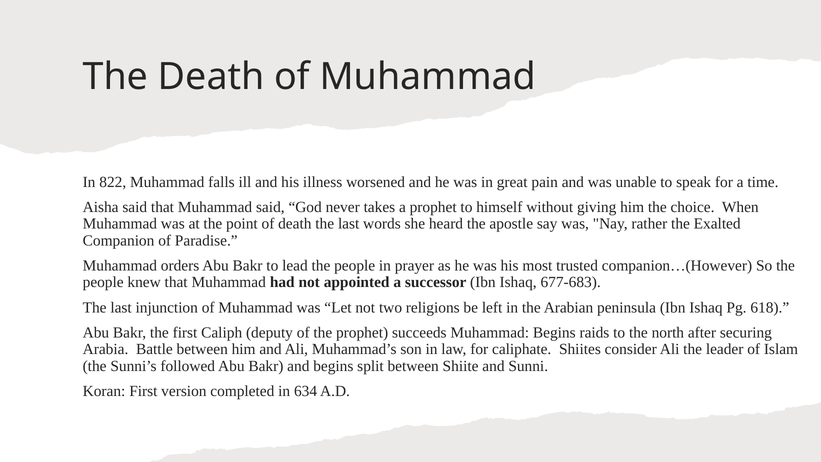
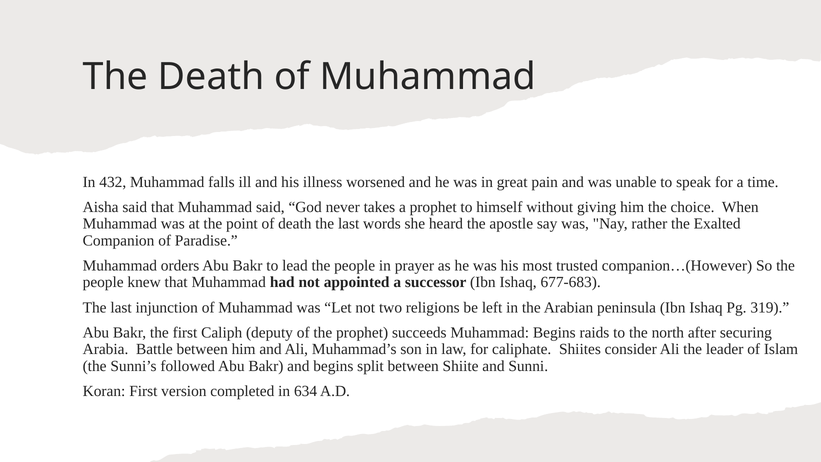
822: 822 -> 432 (113, 182)
618: 618 -> 319 (770, 307)
